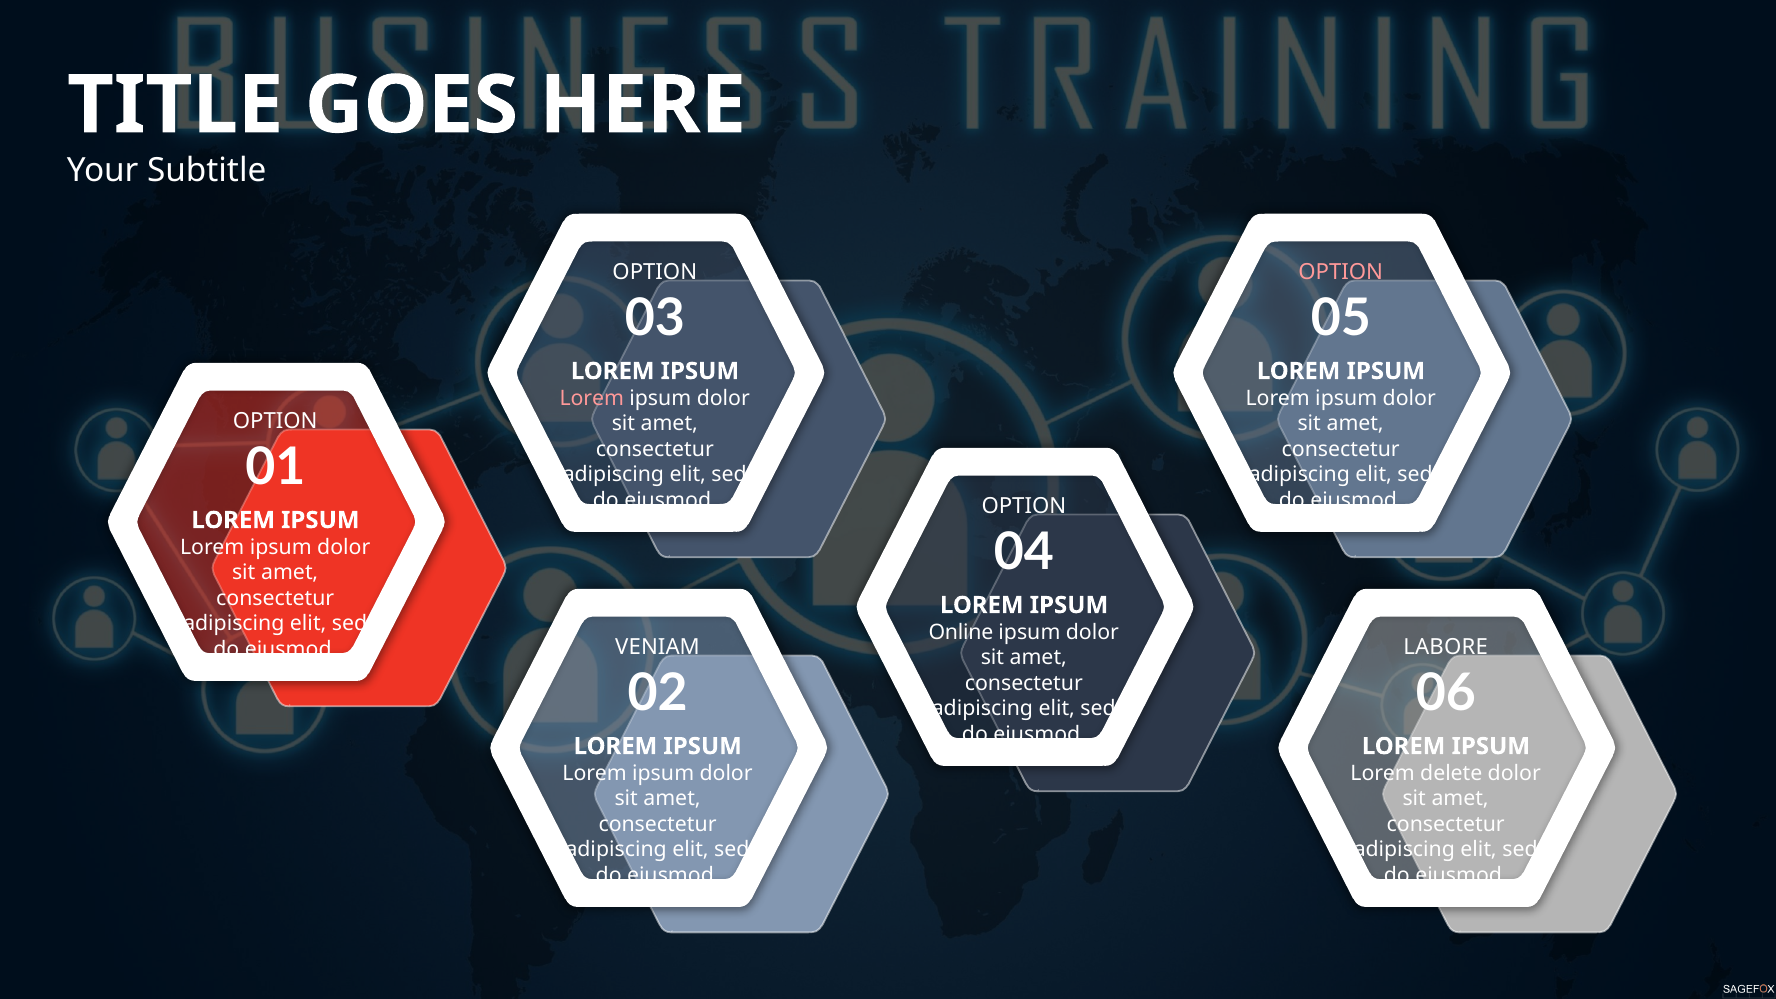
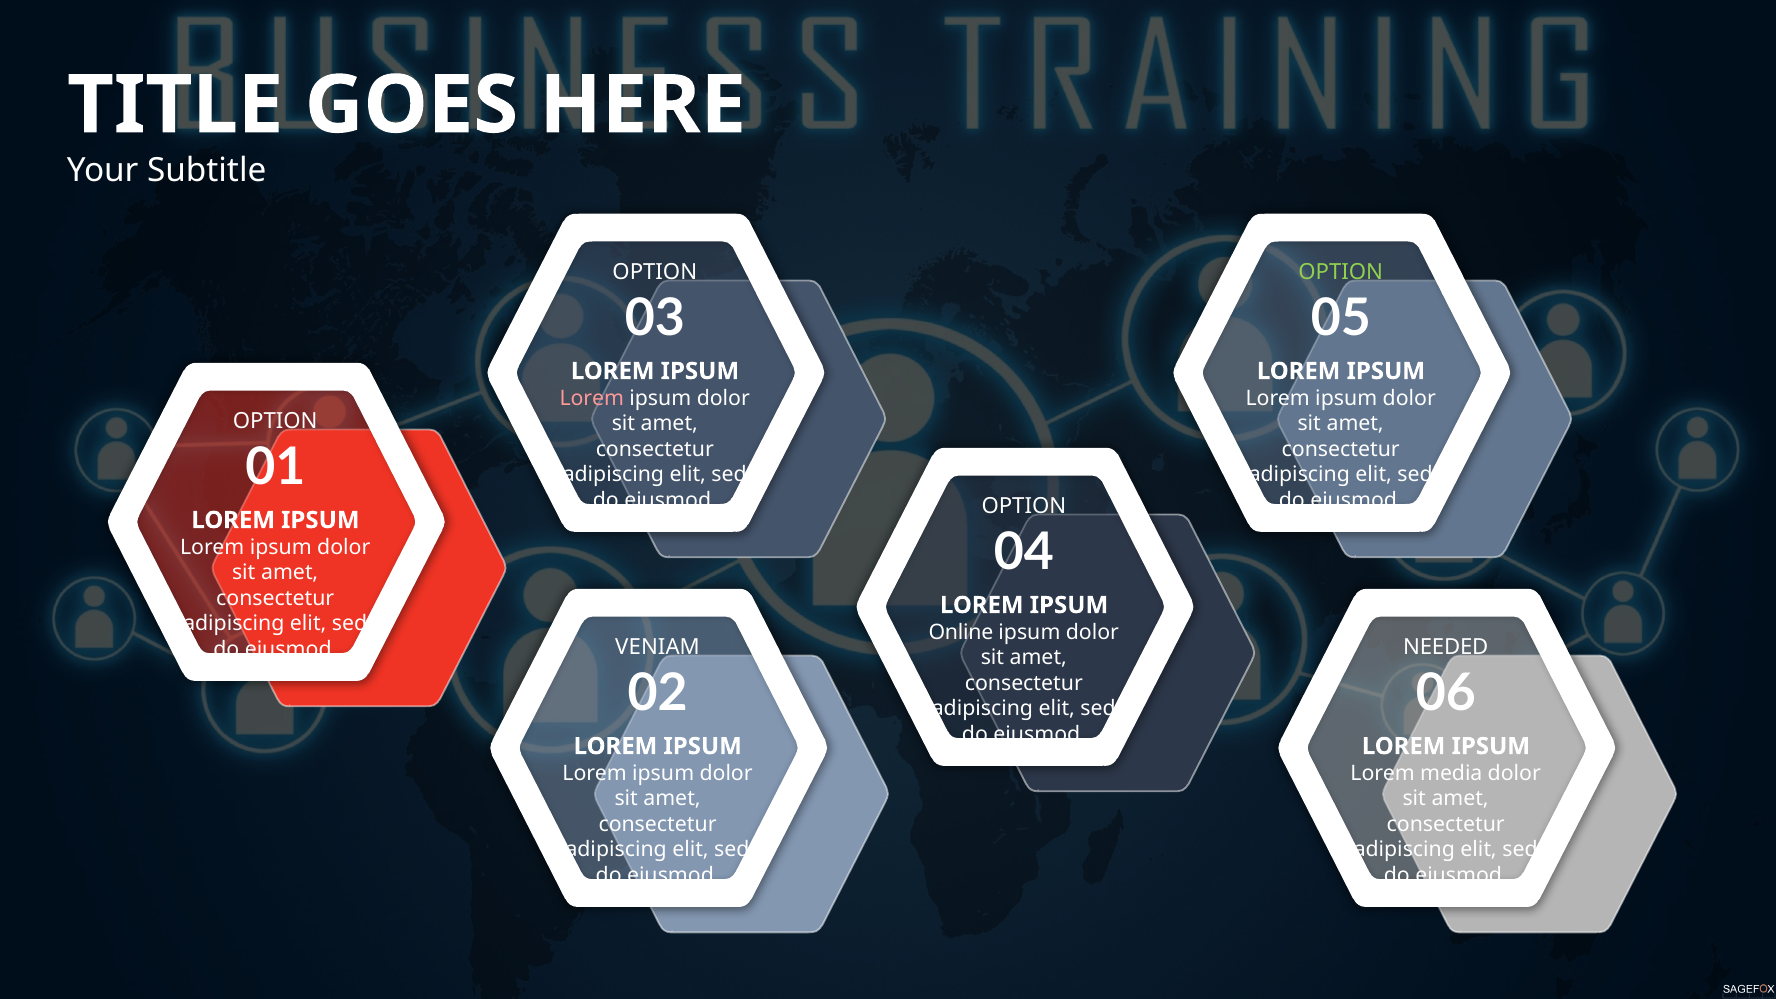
OPTION colour: pink -> light green (1341, 272)
LABORE: LABORE -> NEEDED (1446, 647)
delete: delete -> media (1451, 773)
